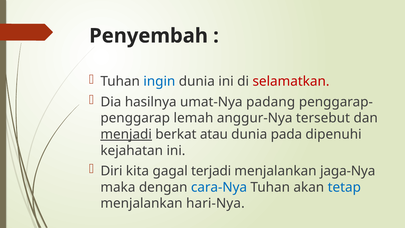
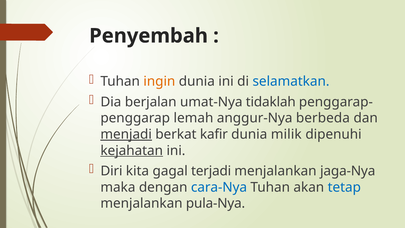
ingin colour: blue -> orange (159, 81)
selamatkan colour: red -> blue (291, 81)
hasilnya: hasilnya -> berjalan (151, 102)
padang: padang -> tidaklah (271, 102)
tersebut: tersebut -> berbeda (323, 118)
atau: atau -> kafir (214, 134)
pada: pada -> milik (286, 134)
kejahatan underline: none -> present (132, 150)
hari-Nya: hari-Nya -> pula-Nya (216, 203)
